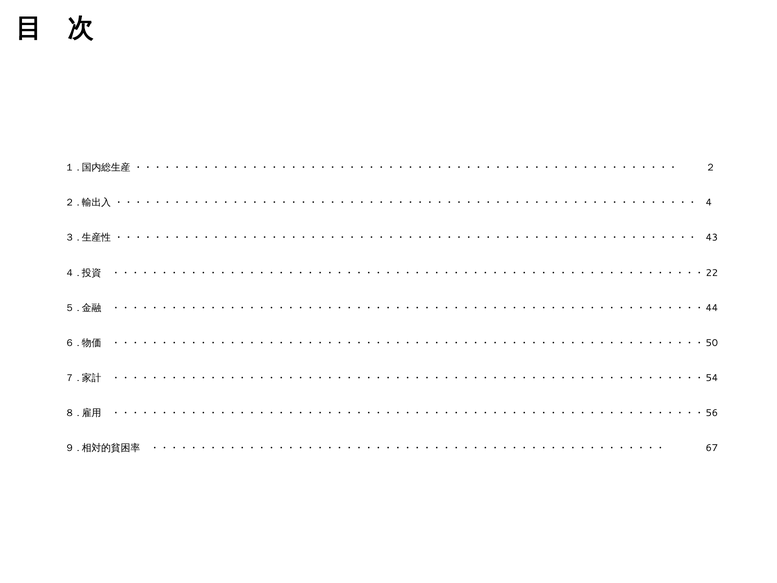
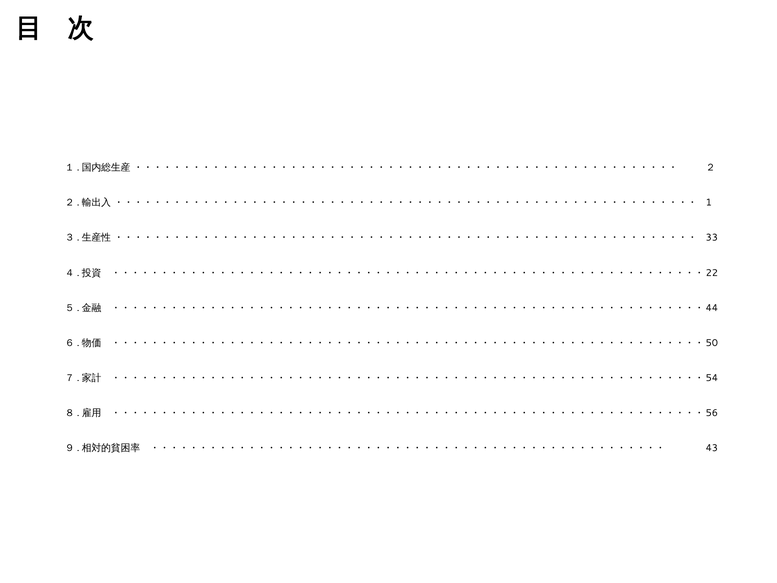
4: 4 -> 1 (709, 203)
43: 43 -> 33 (712, 238)
67: 67 -> 43 (712, 448)
